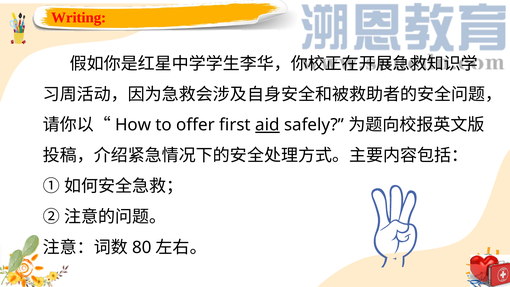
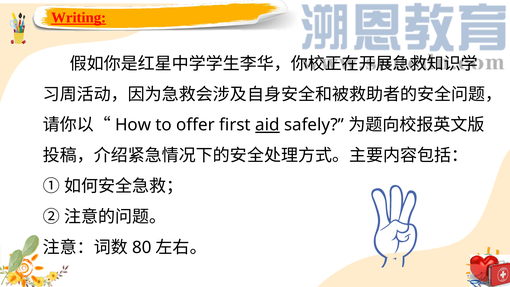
Writing underline: none -> present (79, 18)
